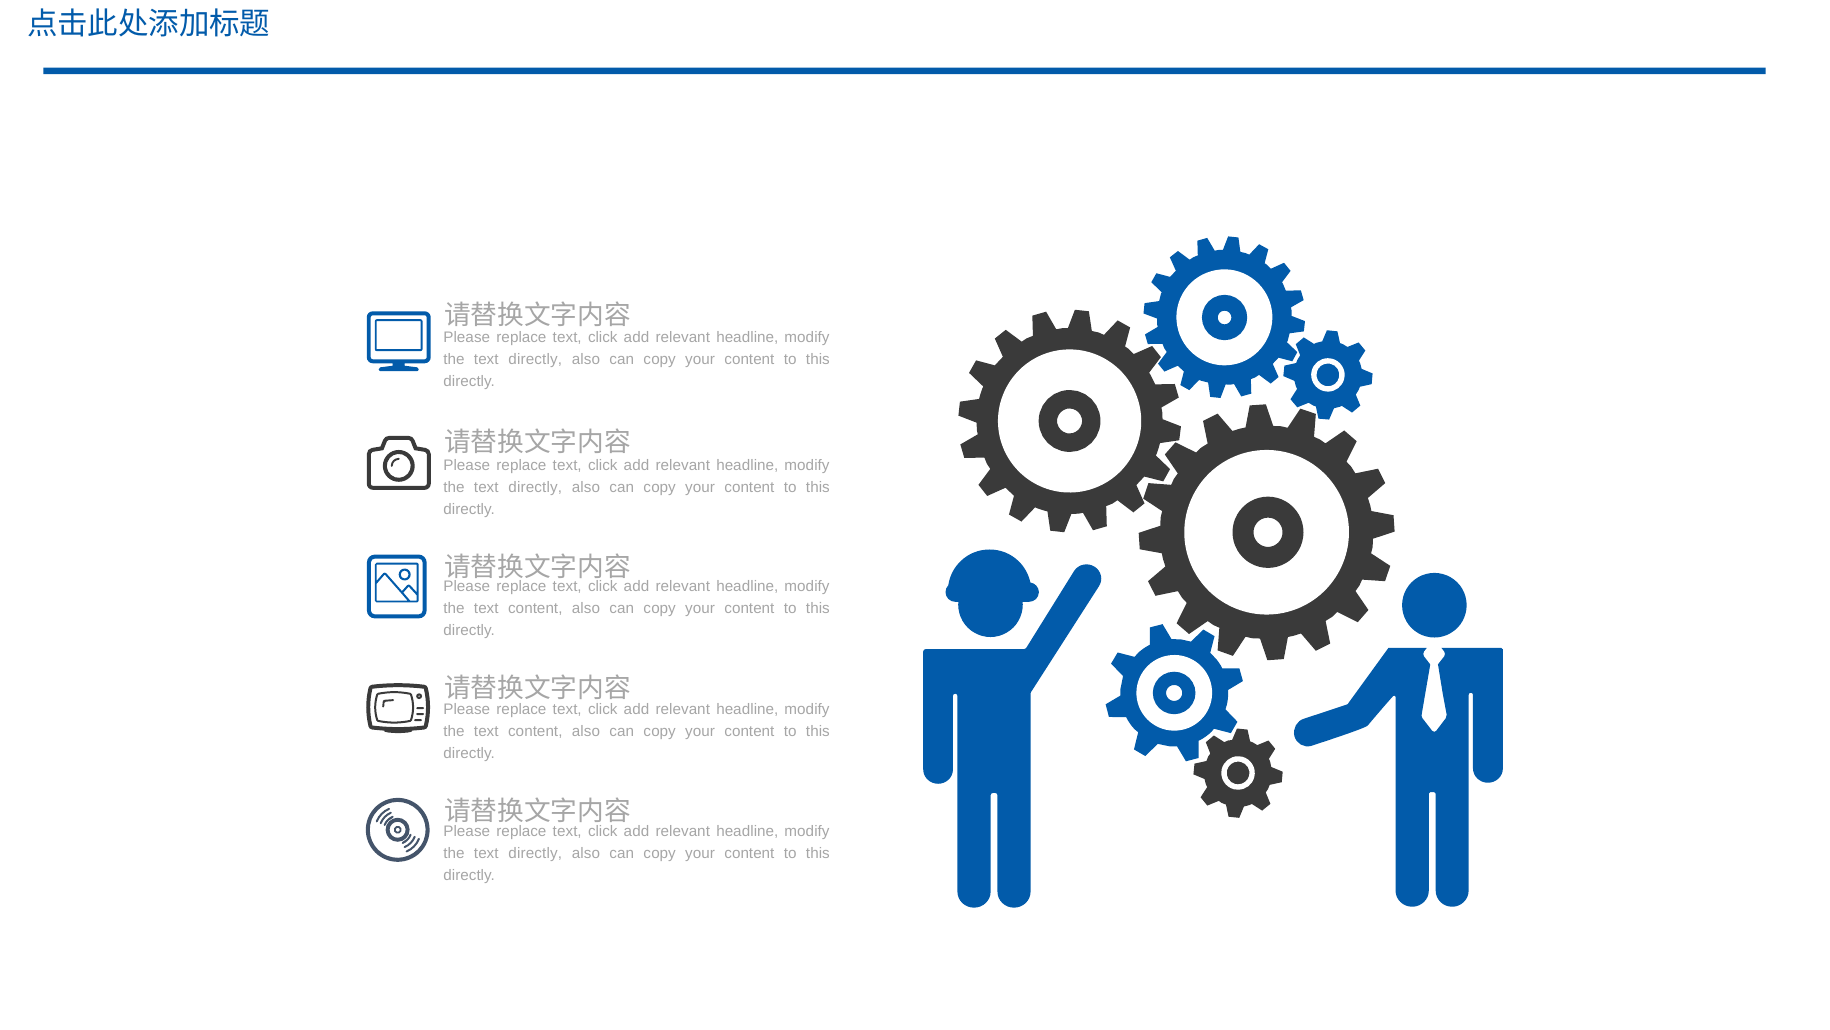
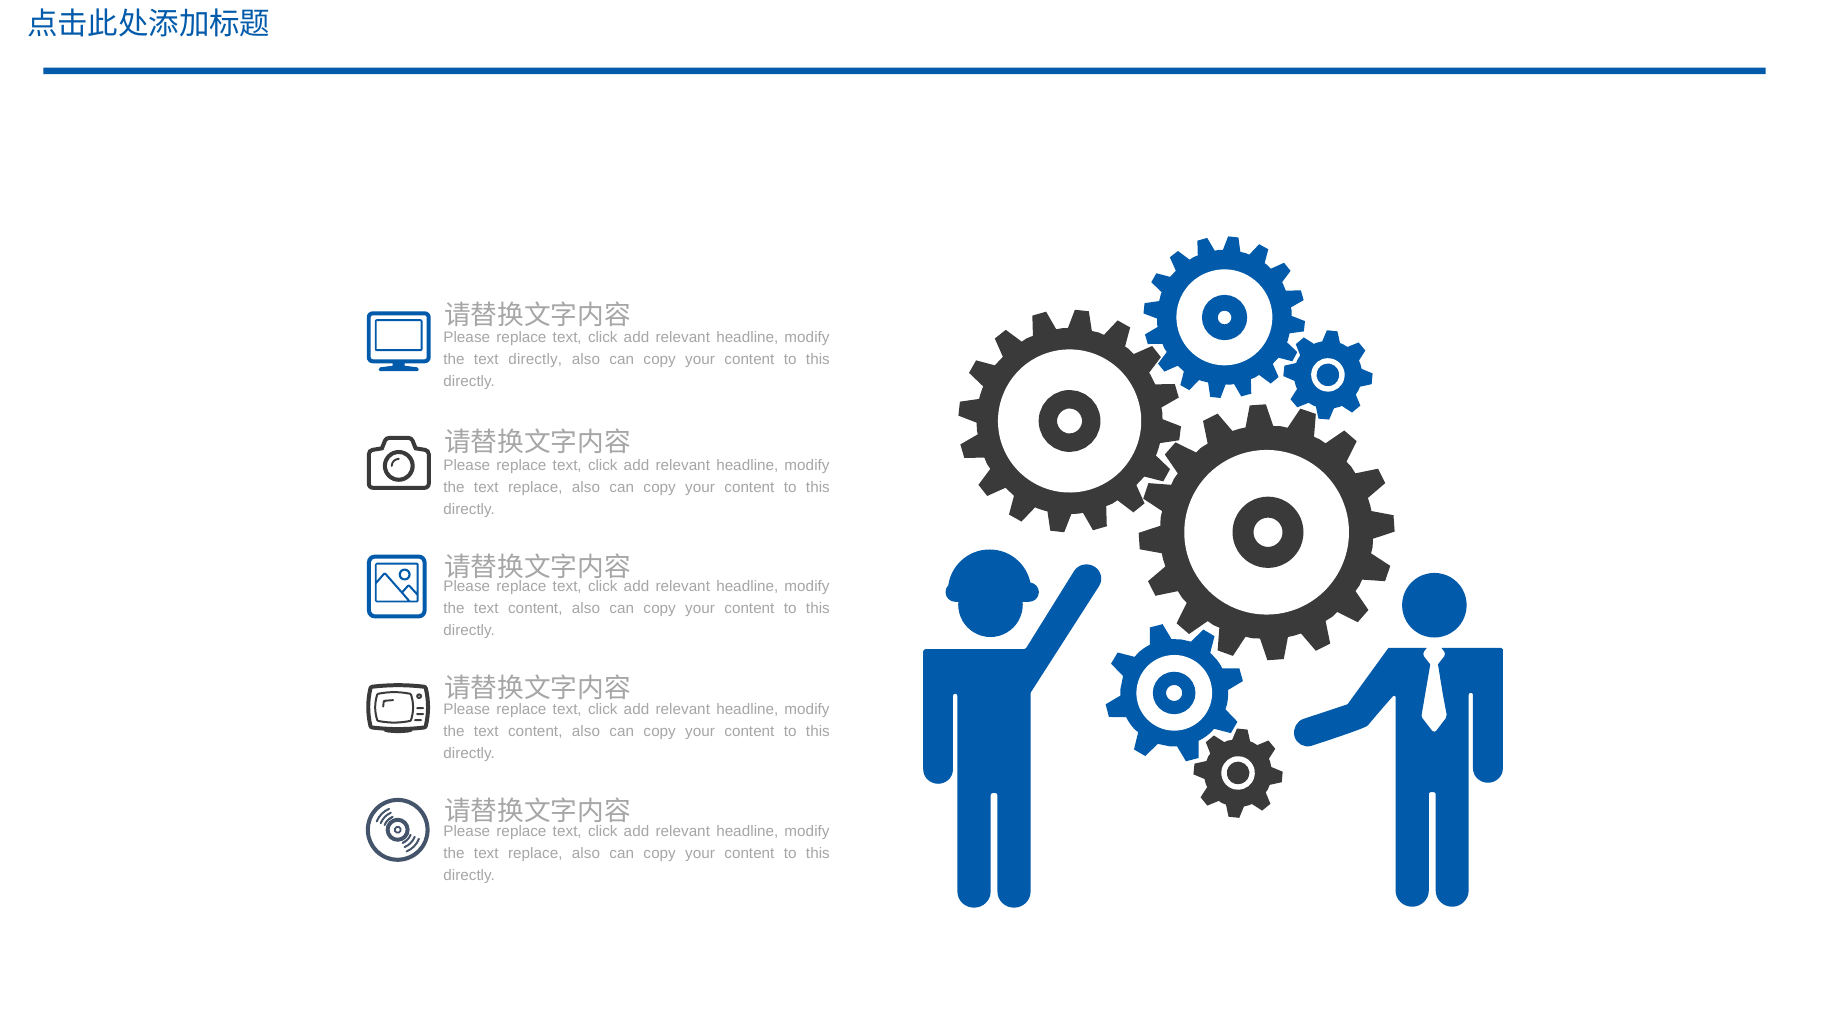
directly: directly -> replace (535, 487)
directly: directly -> replace (535, 853)
